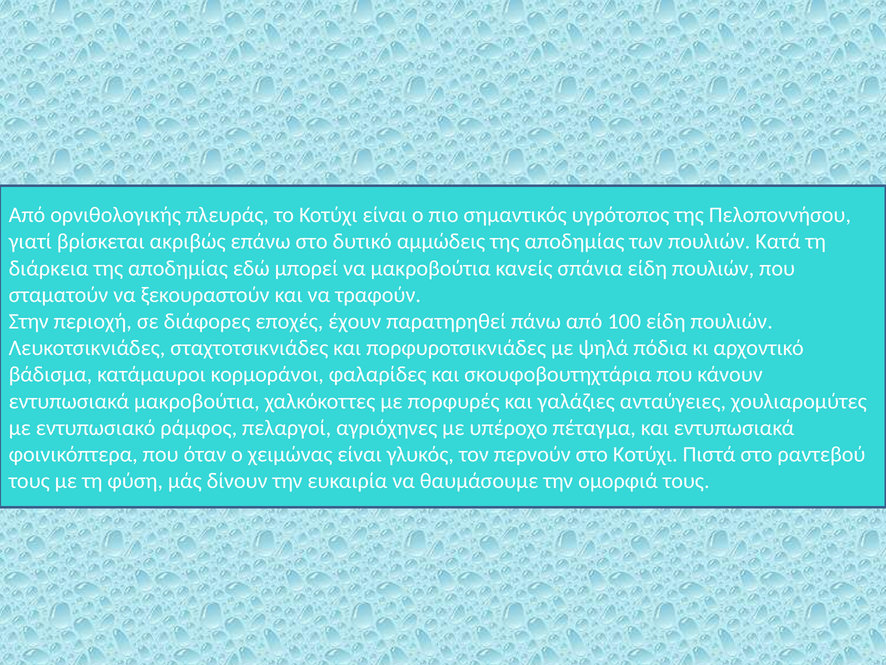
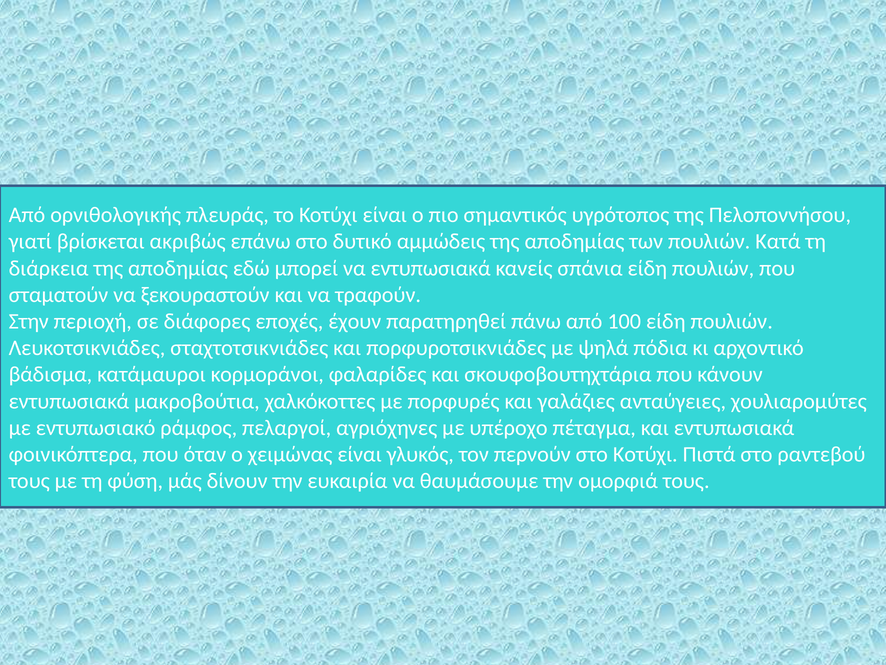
να μακροβούτια: μακροβούτια -> εντυπωσιακά (431, 268)
